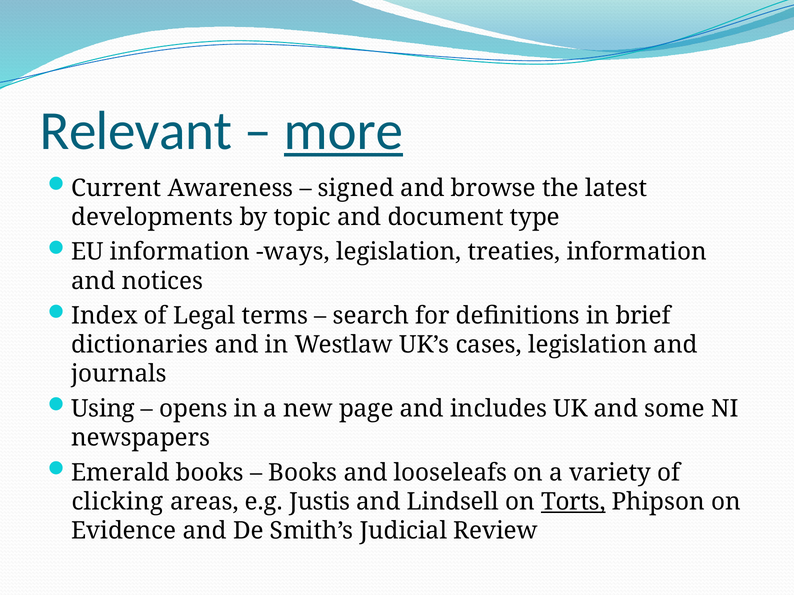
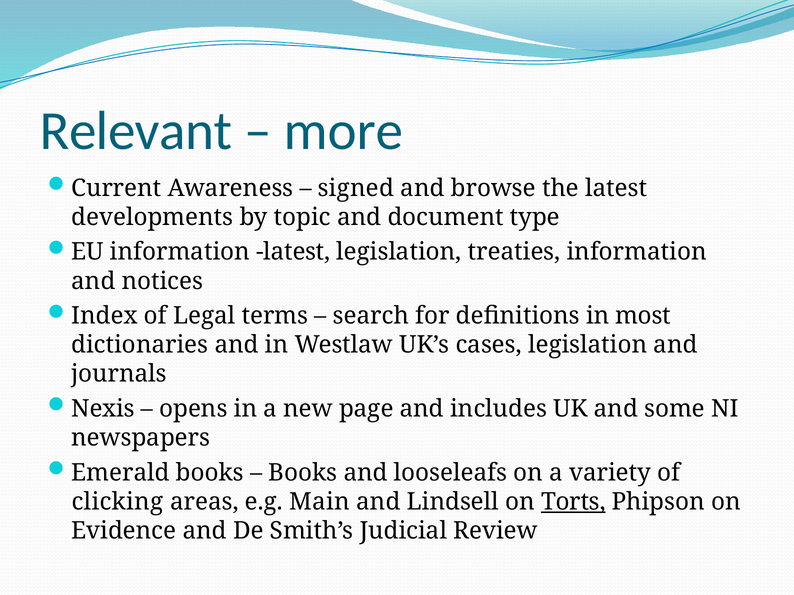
more underline: present -> none (344, 131)
information ways: ways -> latest (293, 252)
brief: brief -> most (643, 316)
Using: Using -> Nexis (103, 409)
Justis: Justis -> Main (320, 502)
